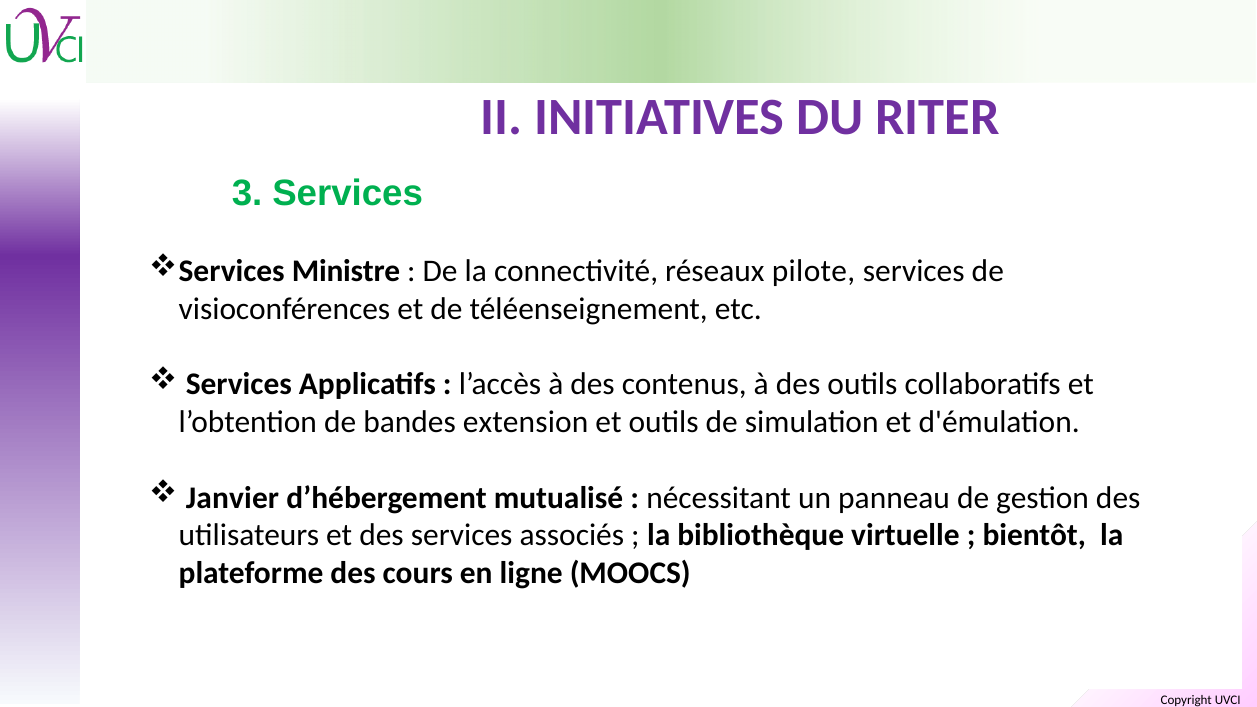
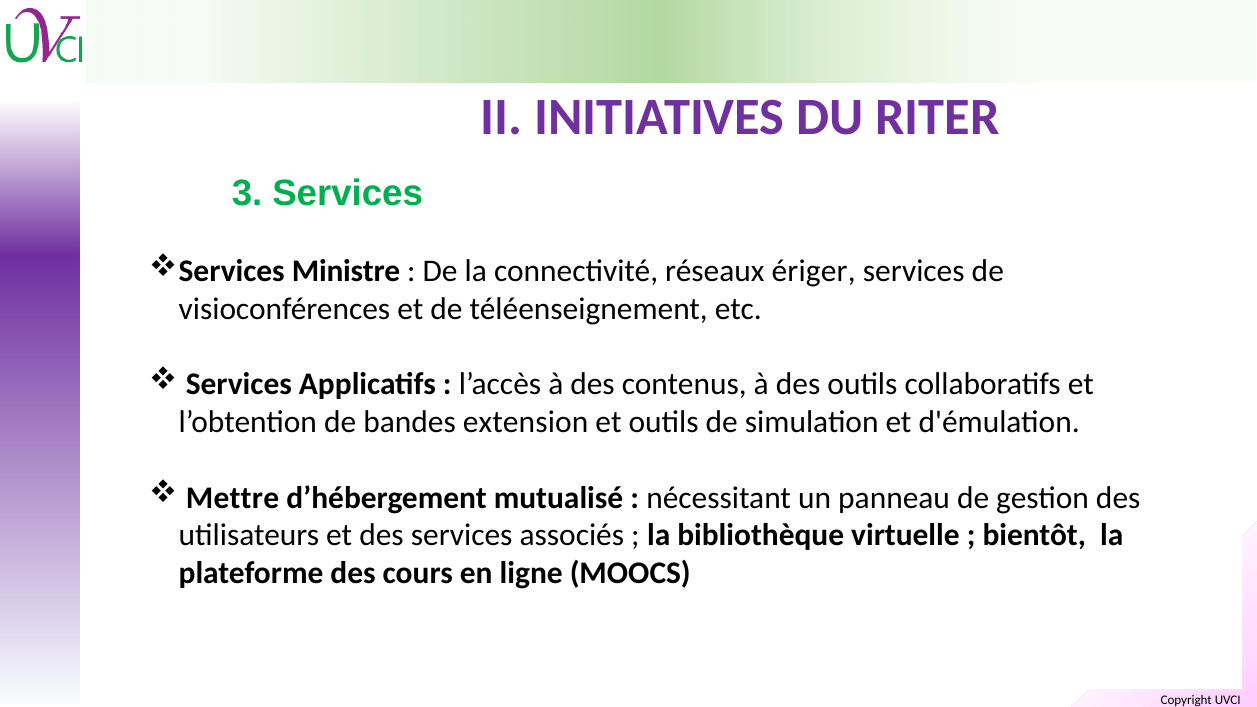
pilote: pilote -> ériger (814, 271)
Janvier: Janvier -> Mettre (232, 498)
